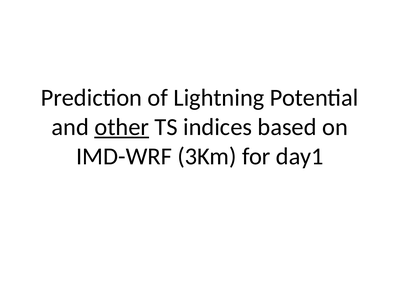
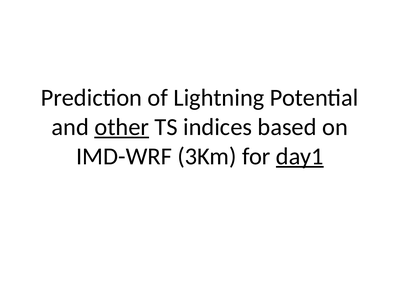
day1 underline: none -> present (300, 156)
